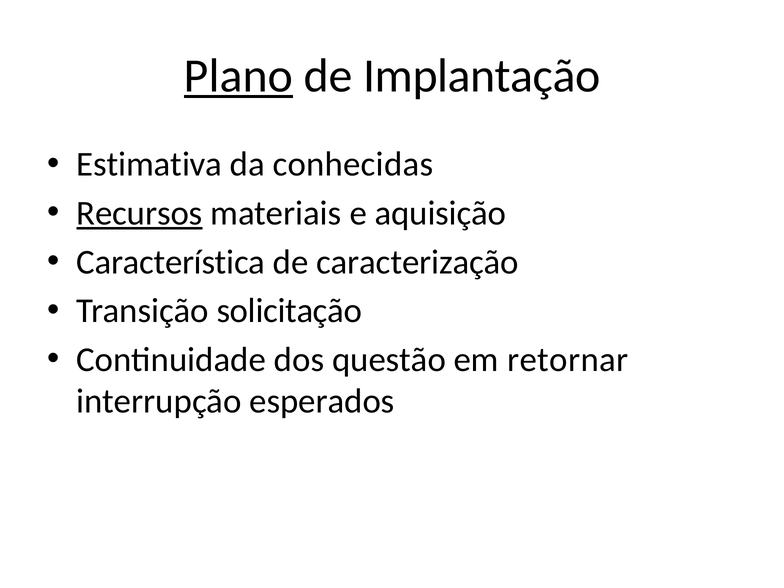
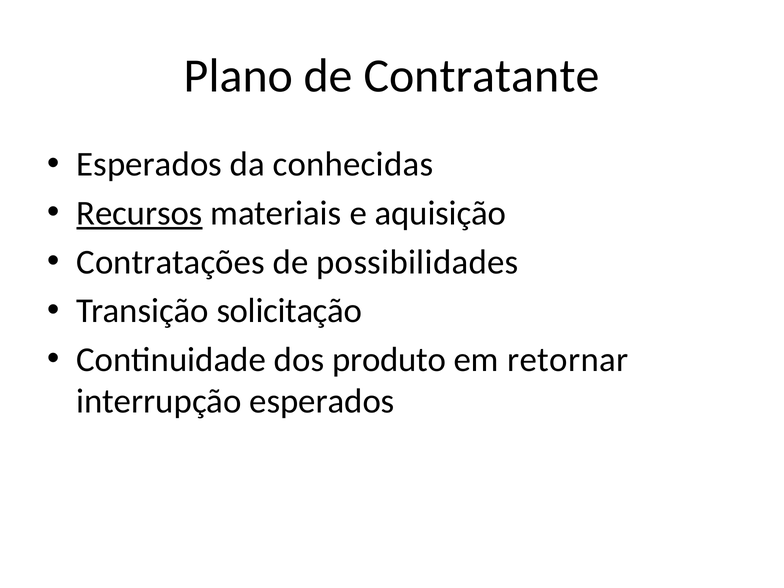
Plano underline: present -> none (238, 76)
Implantação: Implantação -> Contratante (482, 76)
Estimativa: Estimativa -> Esperados (149, 164)
Característica: Característica -> Contratações (171, 262)
caracterização: caracterização -> possibilidades (417, 262)
questão: questão -> produto (389, 360)
